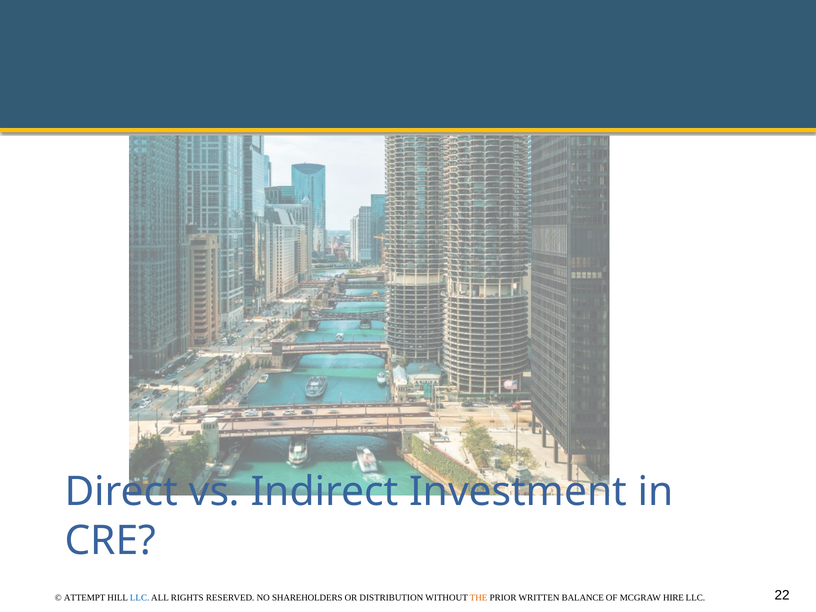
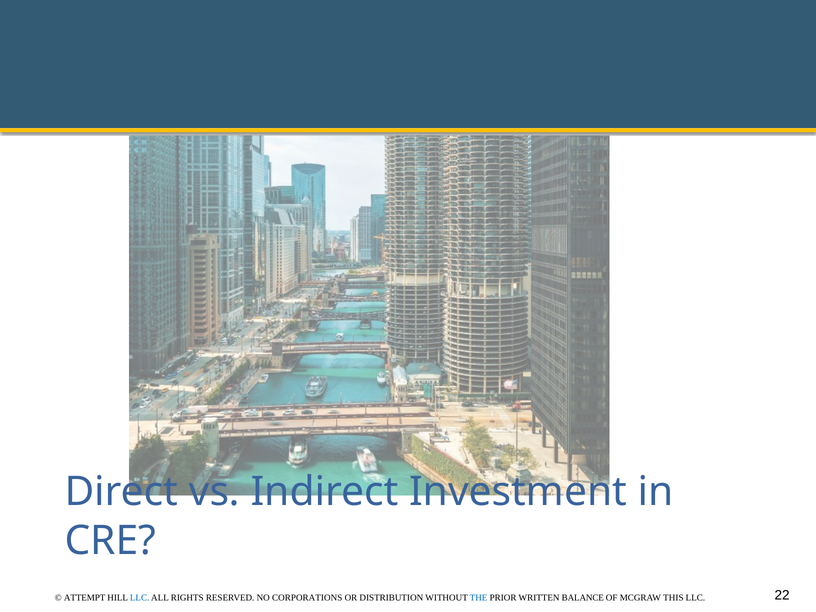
SHAREHOLDERS: SHAREHOLDERS -> CORPORATIONS (307, 598)
THE colour: orange -> blue (479, 598)
HIRE: HIRE -> THIS (673, 598)
